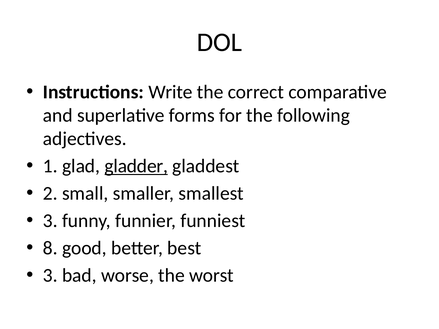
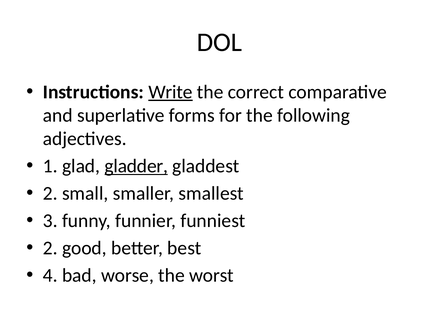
Write underline: none -> present (171, 92)
8: 8 -> 2 (50, 248)
3: 3 -> 4 (50, 276)
